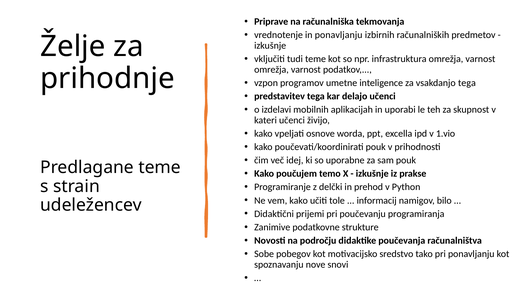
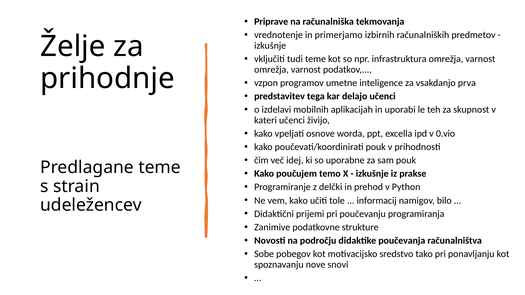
in ponavljanju: ponavljanju -> primerjamo (339, 35)
vsakdanjo tega: tega -> prva (467, 83)
1.vio: 1.vio -> 0.vio (446, 134)
